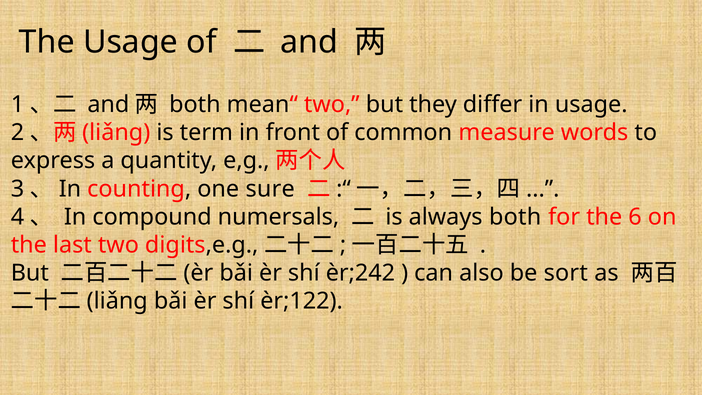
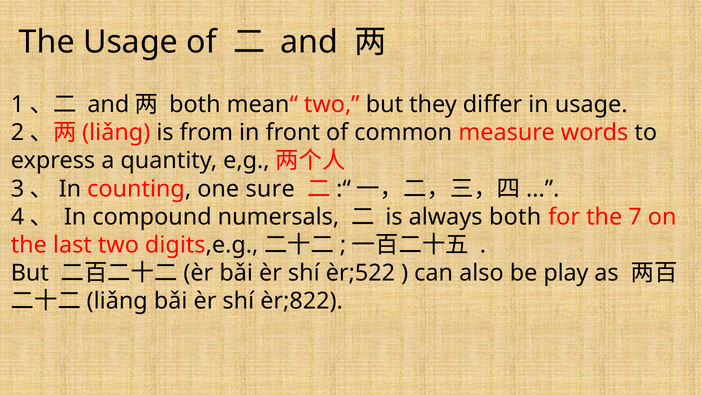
term: term -> from (206, 133)
6: 6 -> 7 (635, 217)
èr;242: èr;242 -> èr;522 (360, 273)
sort: sort -> play (566, 273)
èr;122: èr;122 -> èr;822 (302, 301)
